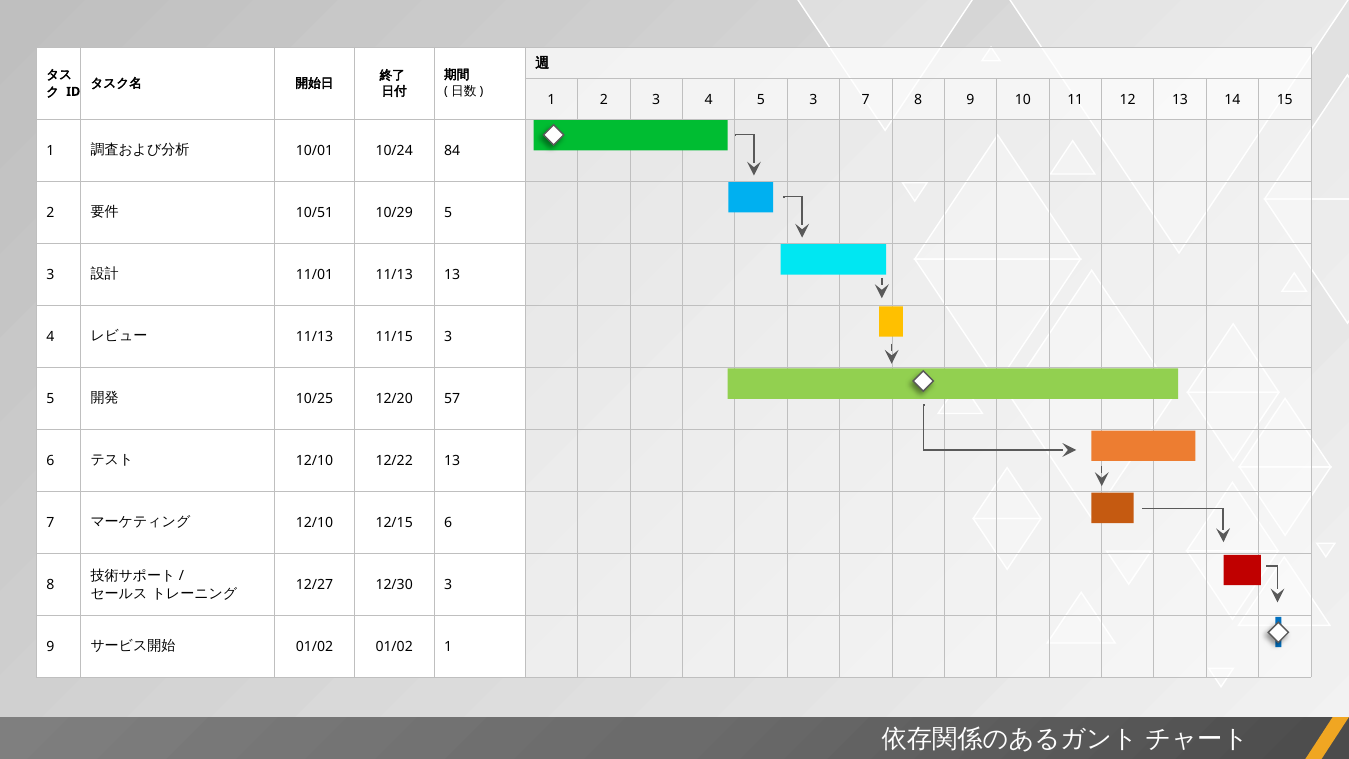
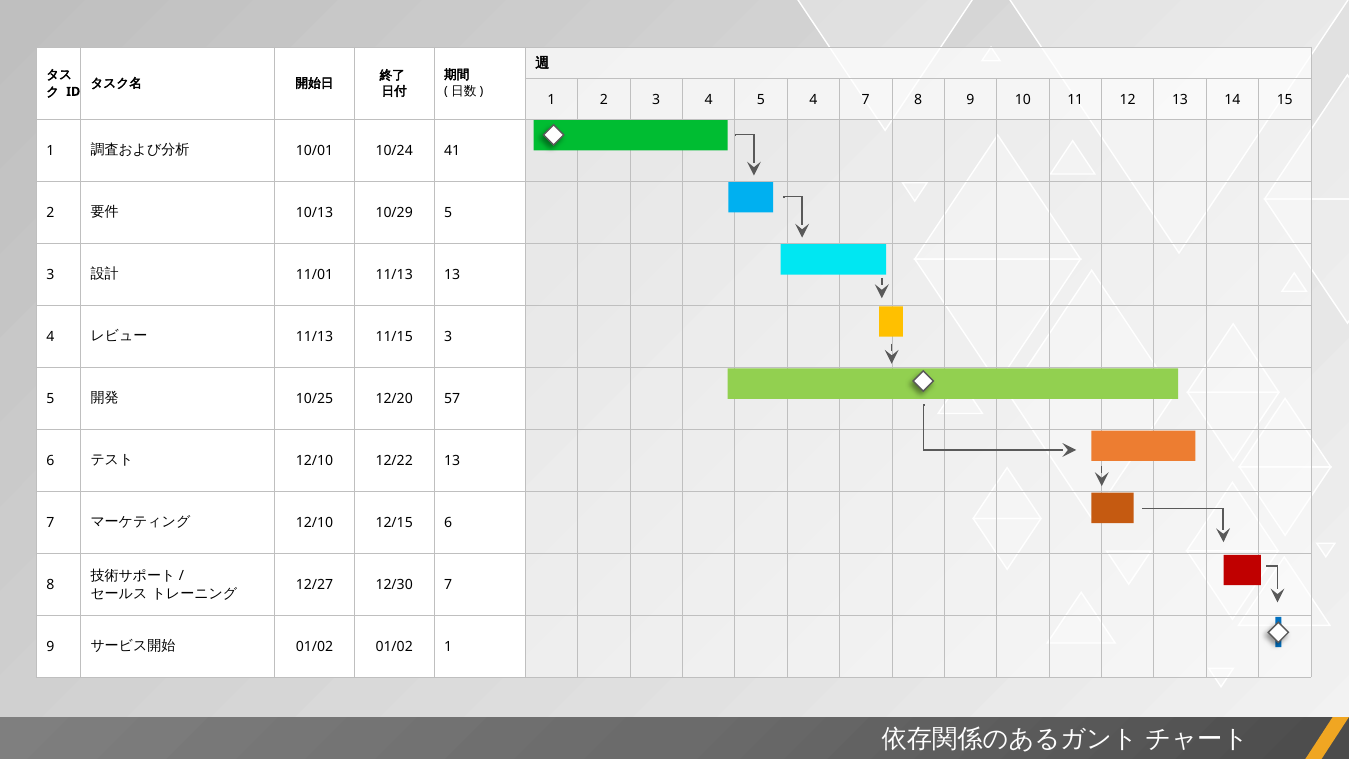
4 5 3: 3 -> 4 (813, 99)
84: 84 -> 41 (452, 151)
10/51: 10/51 -> 10/13 (315, 213)
12/30 3: 3 -> 7 (448, 585)
